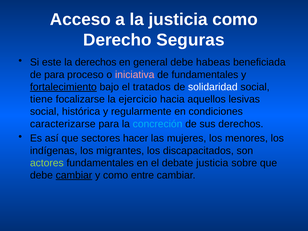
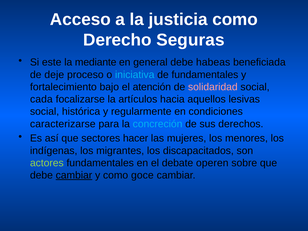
la derechos: derechos -> mediante (96, 62)
de para: para -> deje (54, 75)
iniciativa colour: pink -> light blue (135, 75)
fortalecimiento underline: present -> none (63, 87)
tratados: tratados -> atención (152, 87)
solidaridad colour: white -> pink (213, 87)
tiene: tiene -> cada (41, 99)
ejercicio: ejercicio -> artículos (138, 99)
debate justicia: justicia -> operen (212, 163)
entre: entre -> goce (142, 175)
